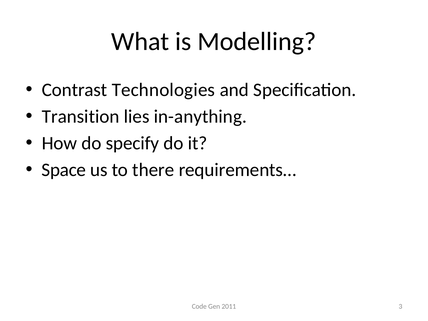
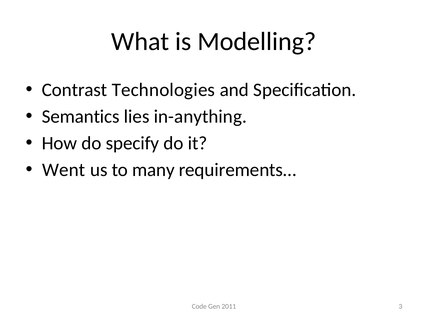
Transition: Transition -> Semantics (81, 116)
Space: Space -> Went (64, 170)
there: there -> many (153, 170)
